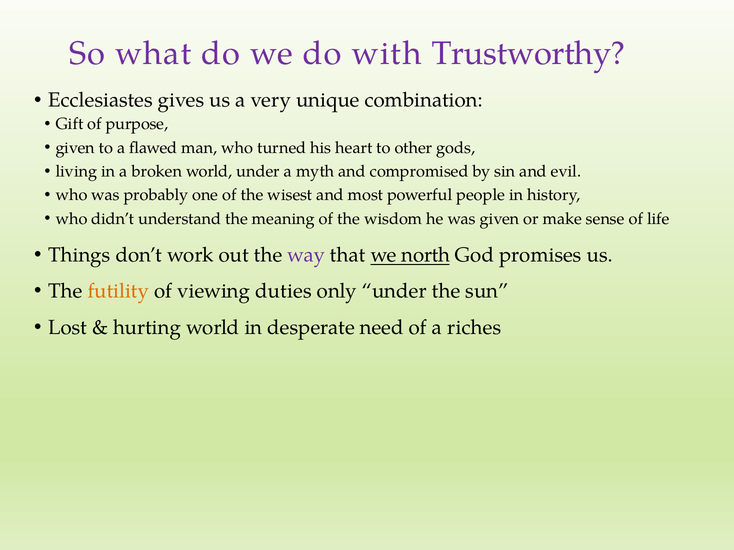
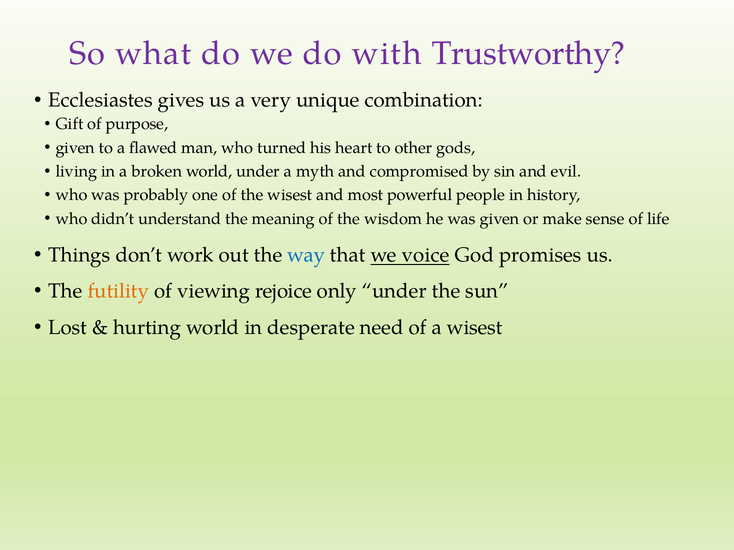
way colour: purple -> blue (306, 255)
north: north -> voice (426, 255)
duties: duties -> rejoice (284, 291)
a riches: riches -> wisest (475, 328)
